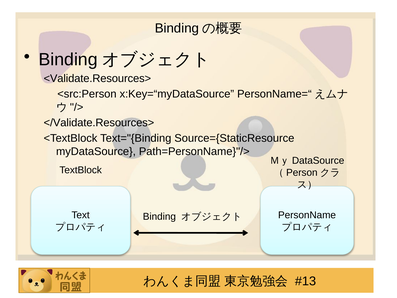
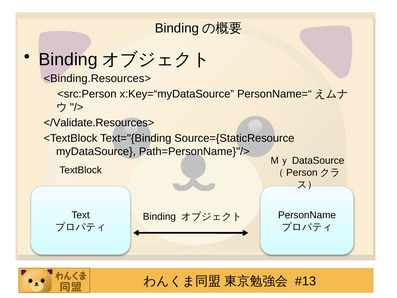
<Validate.Resources>: <Validate.Resources> -> <Binding.Resources> (97, 78)
